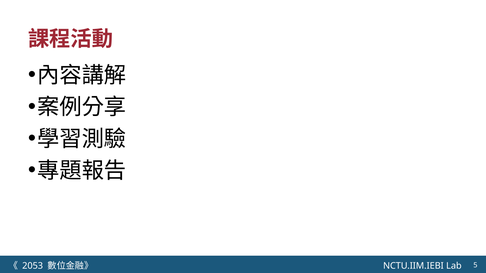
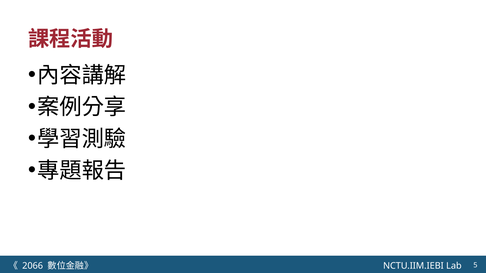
2053: 2053 -> 2066 (33, 266)
